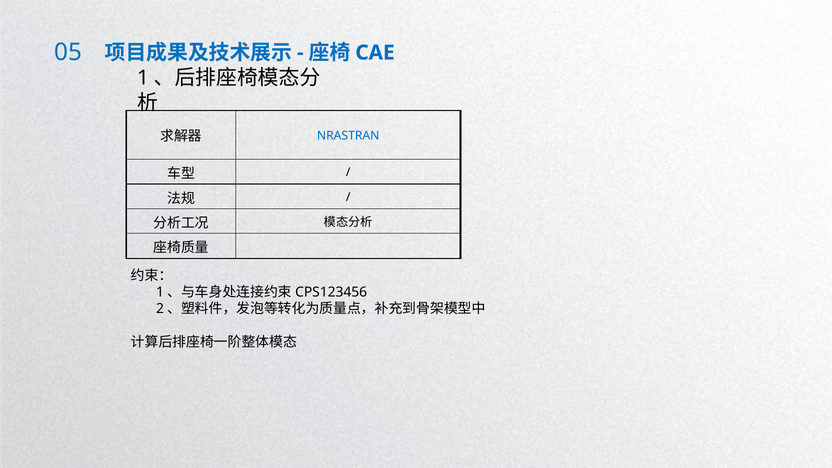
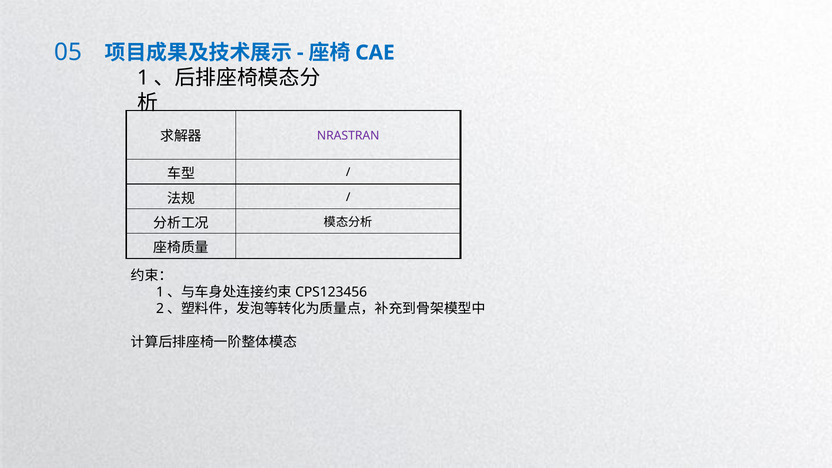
NRASTRAN colour: blue -> purple (348, 136)
